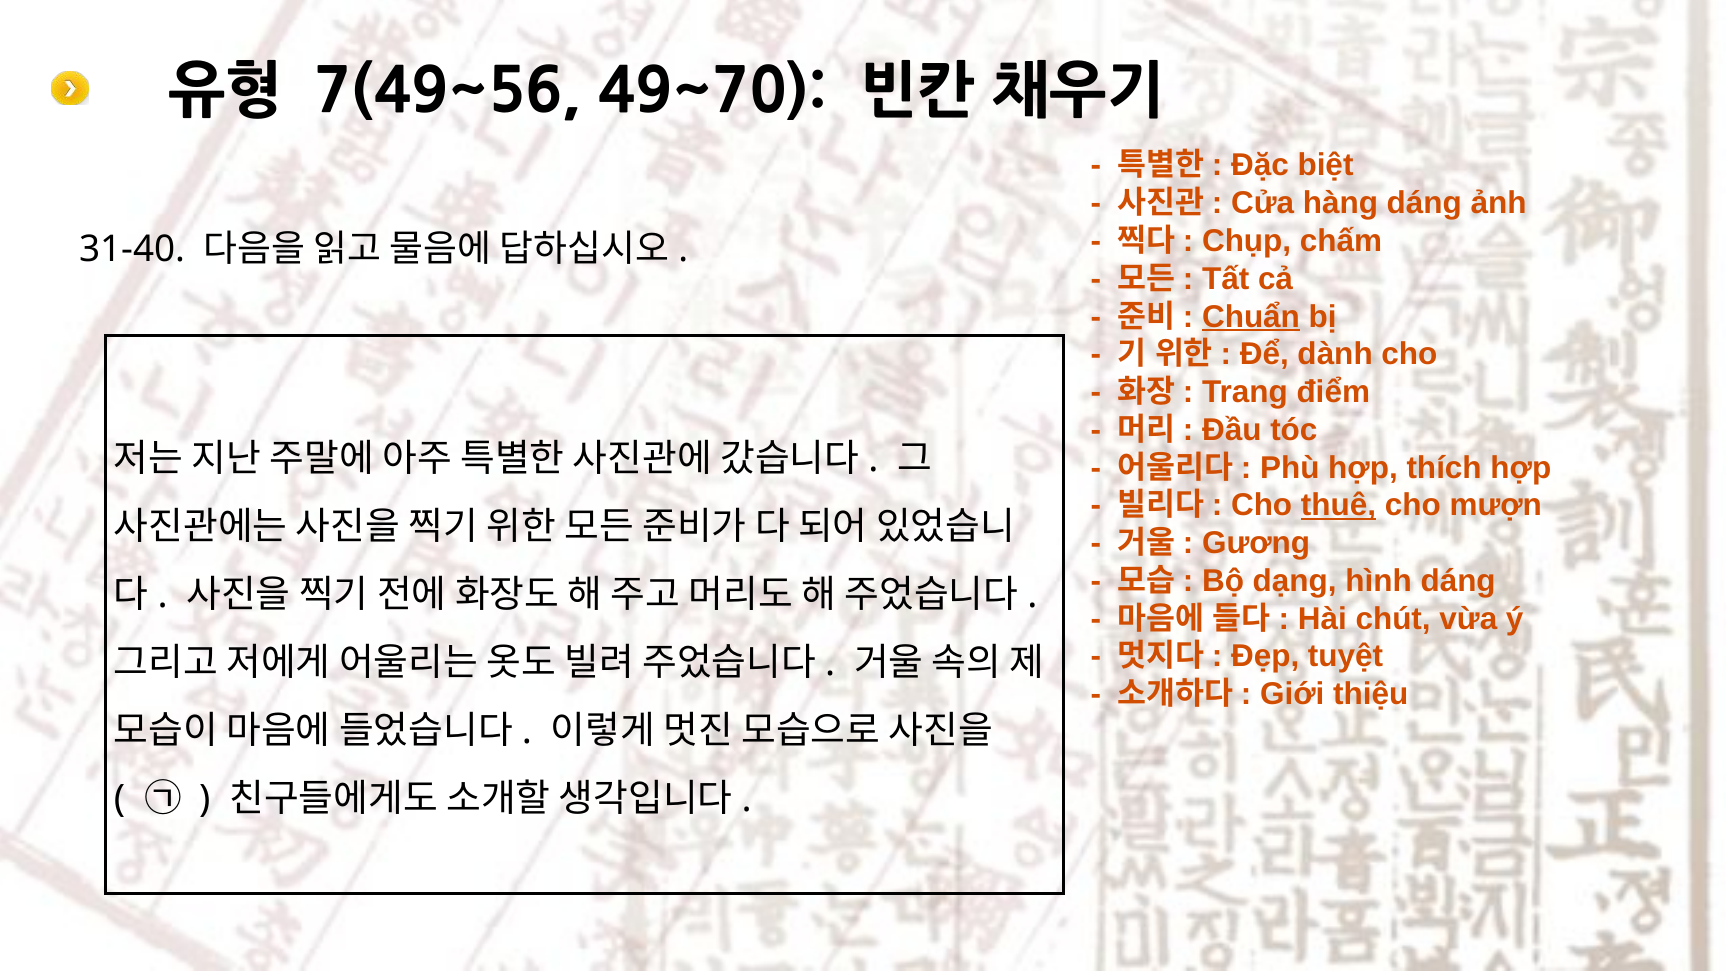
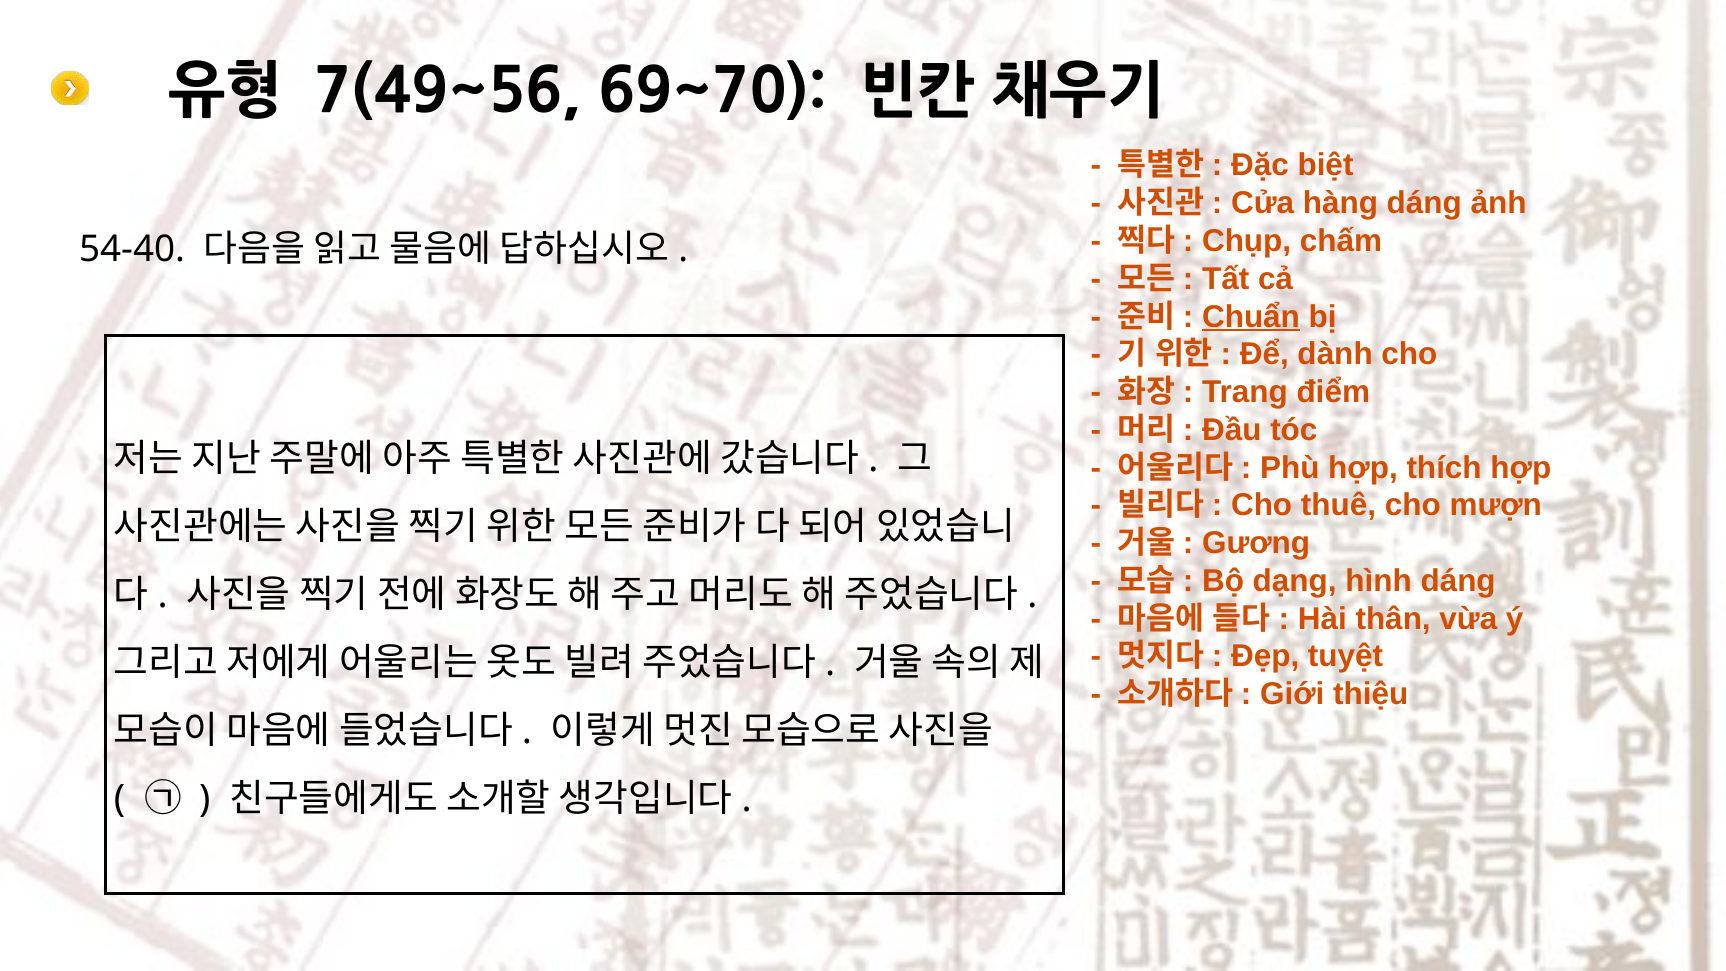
49~70: 49~70 -> 69~70 (713, 92)
31-40: 31-40 -> 54-40 (132, 249)
thuê underline: present -> none (1339, 505)
chút: chút -> thân (1393, 619)
